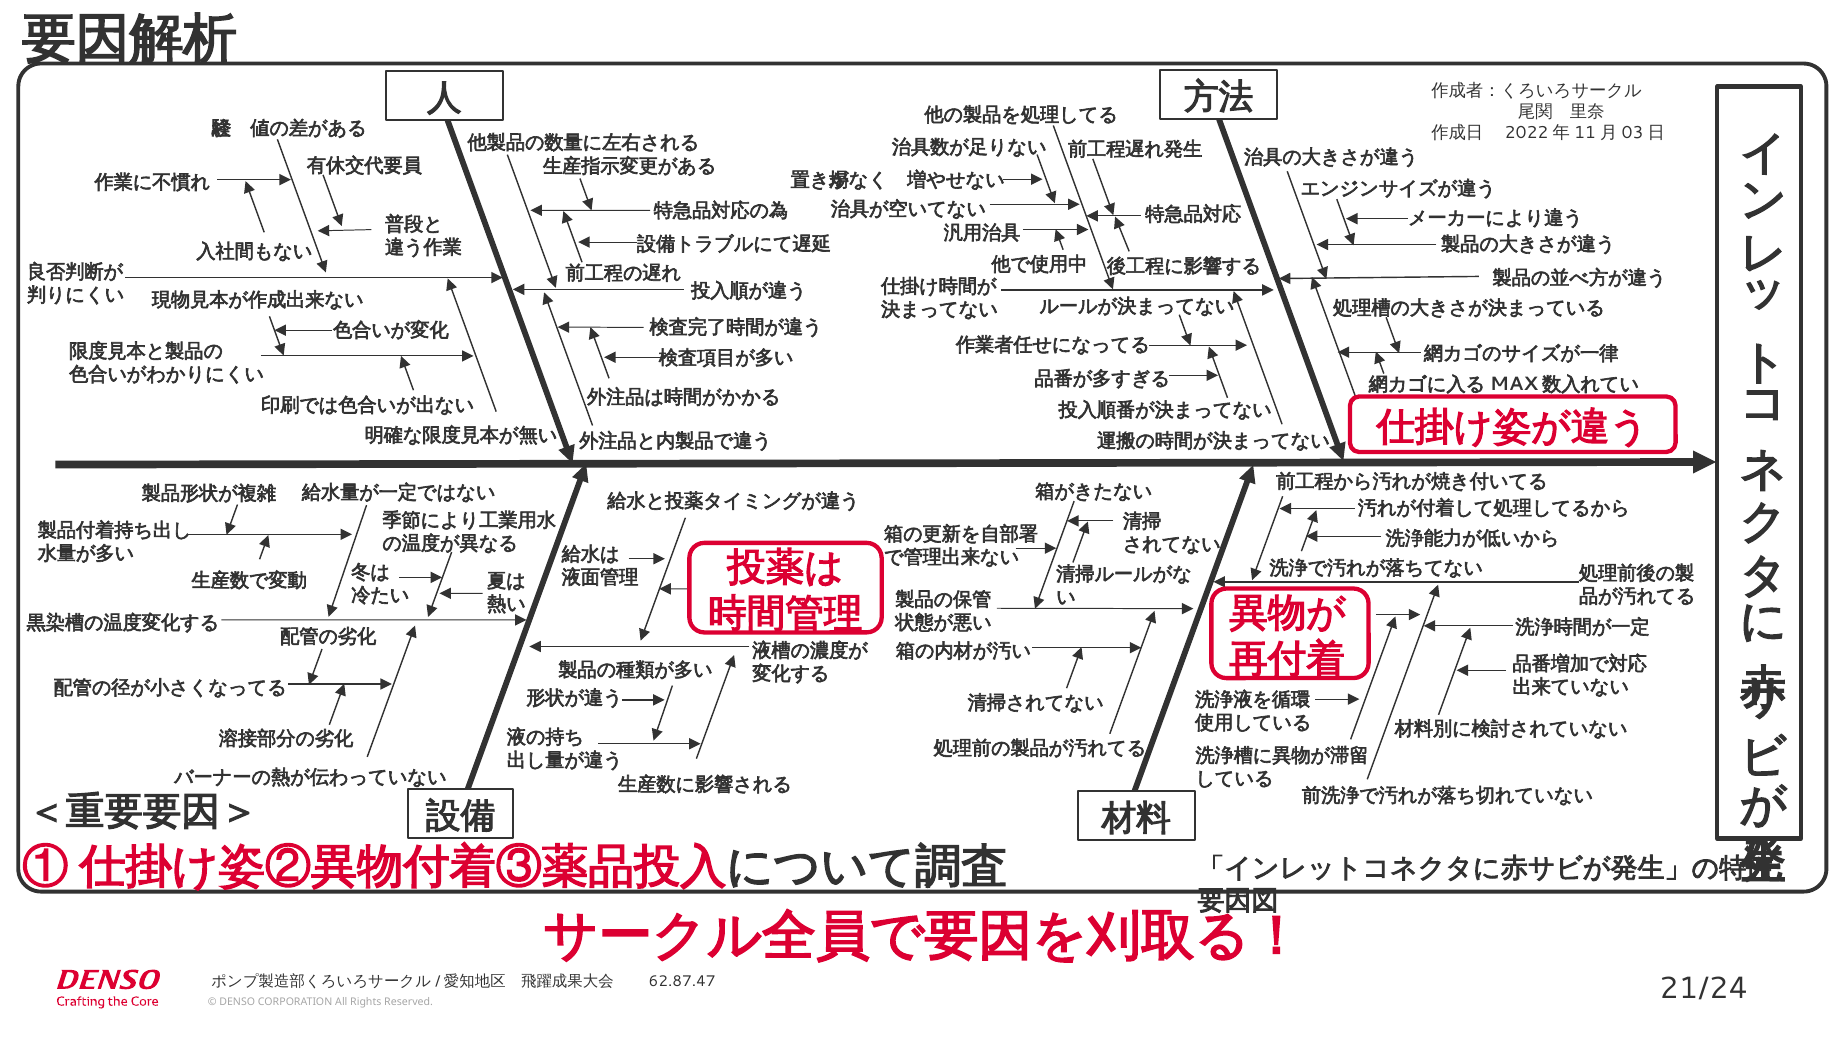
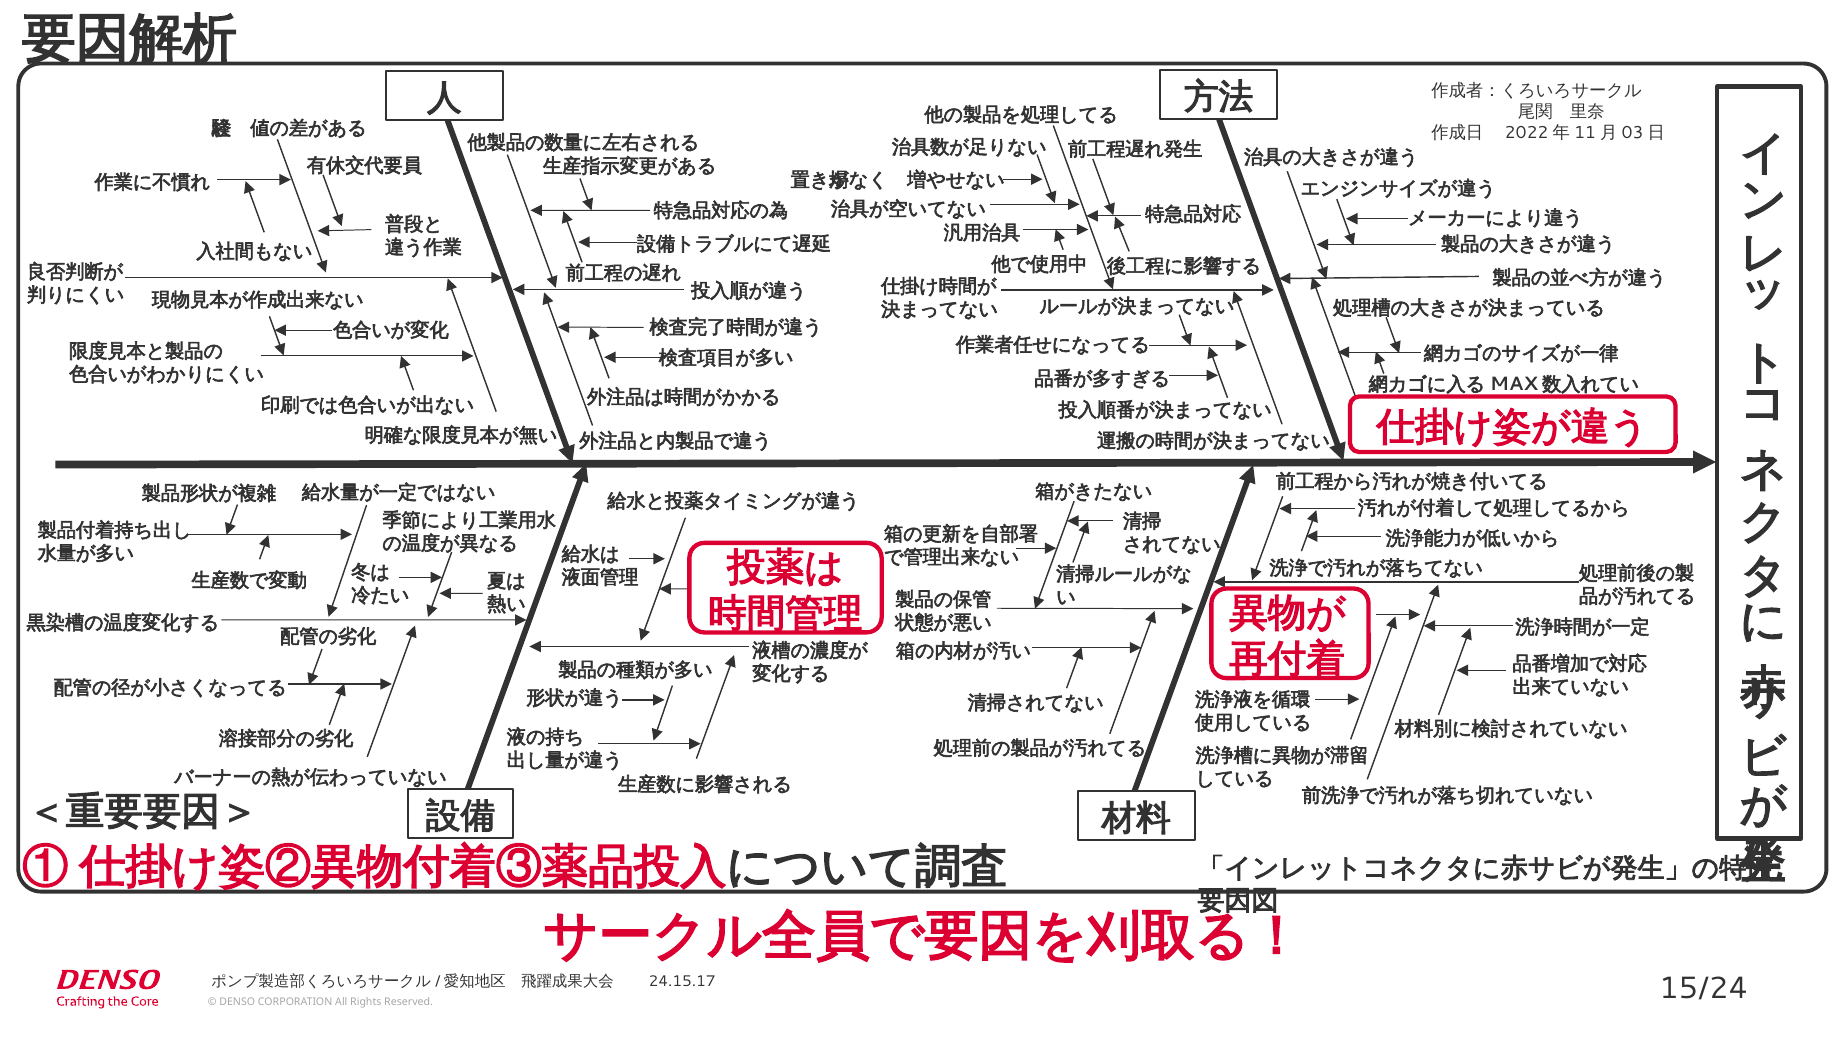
62.87.47: 62.87.47 -> 24.15.17 (682, 981)
21/24: 21/24 -> 15/24 (1704, 988)
